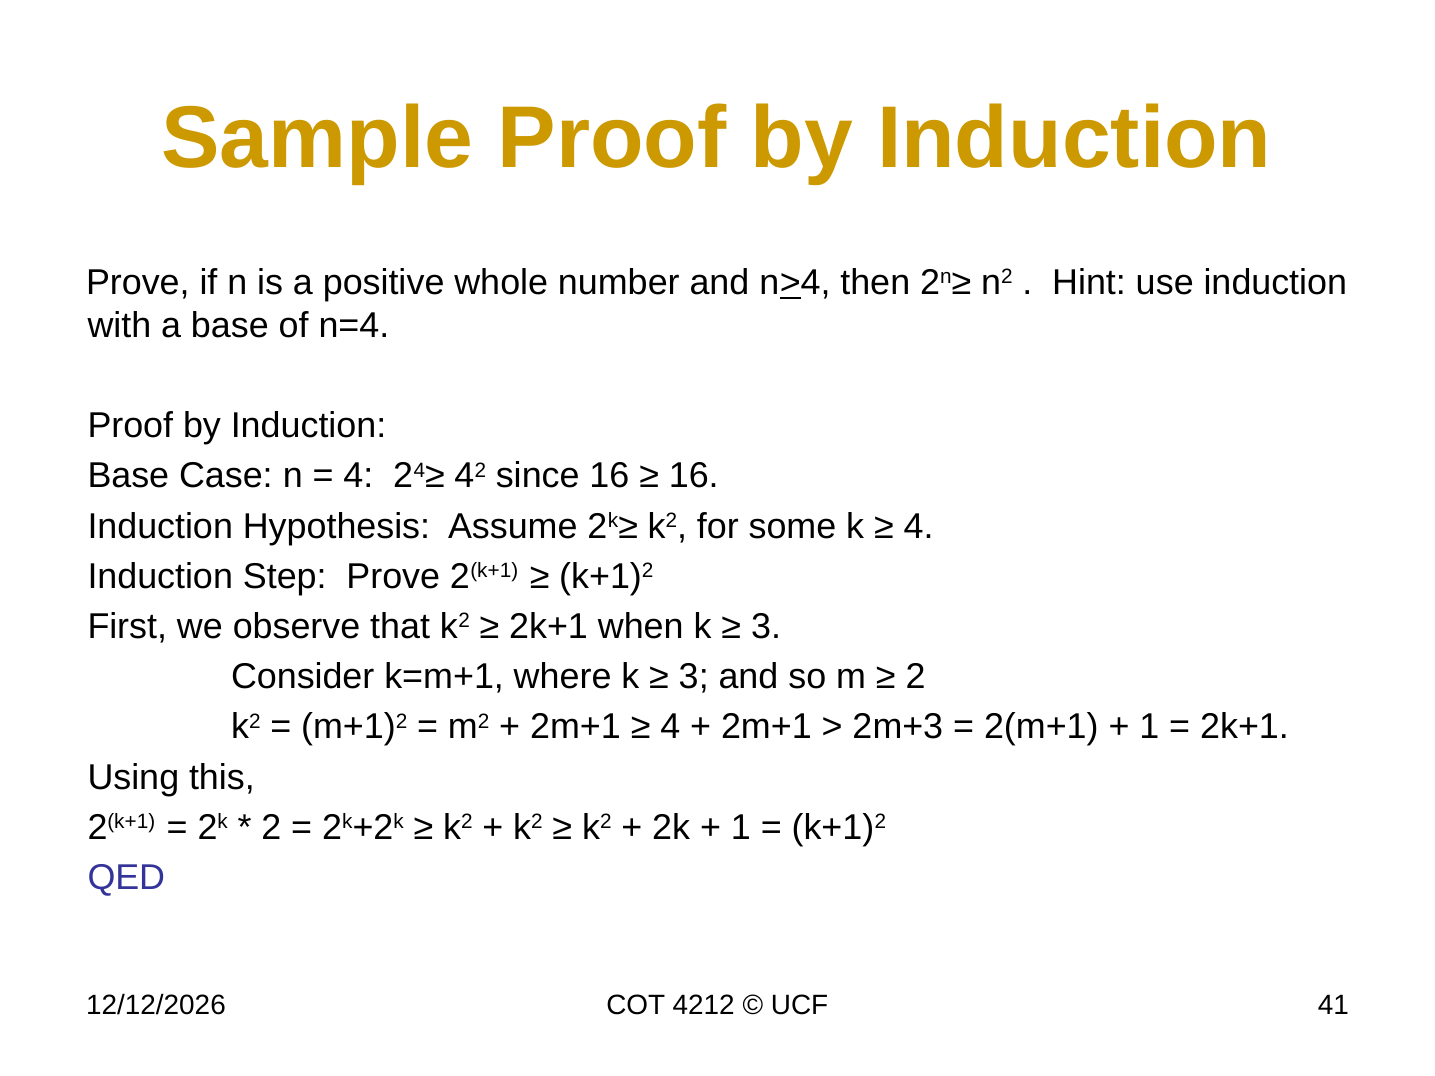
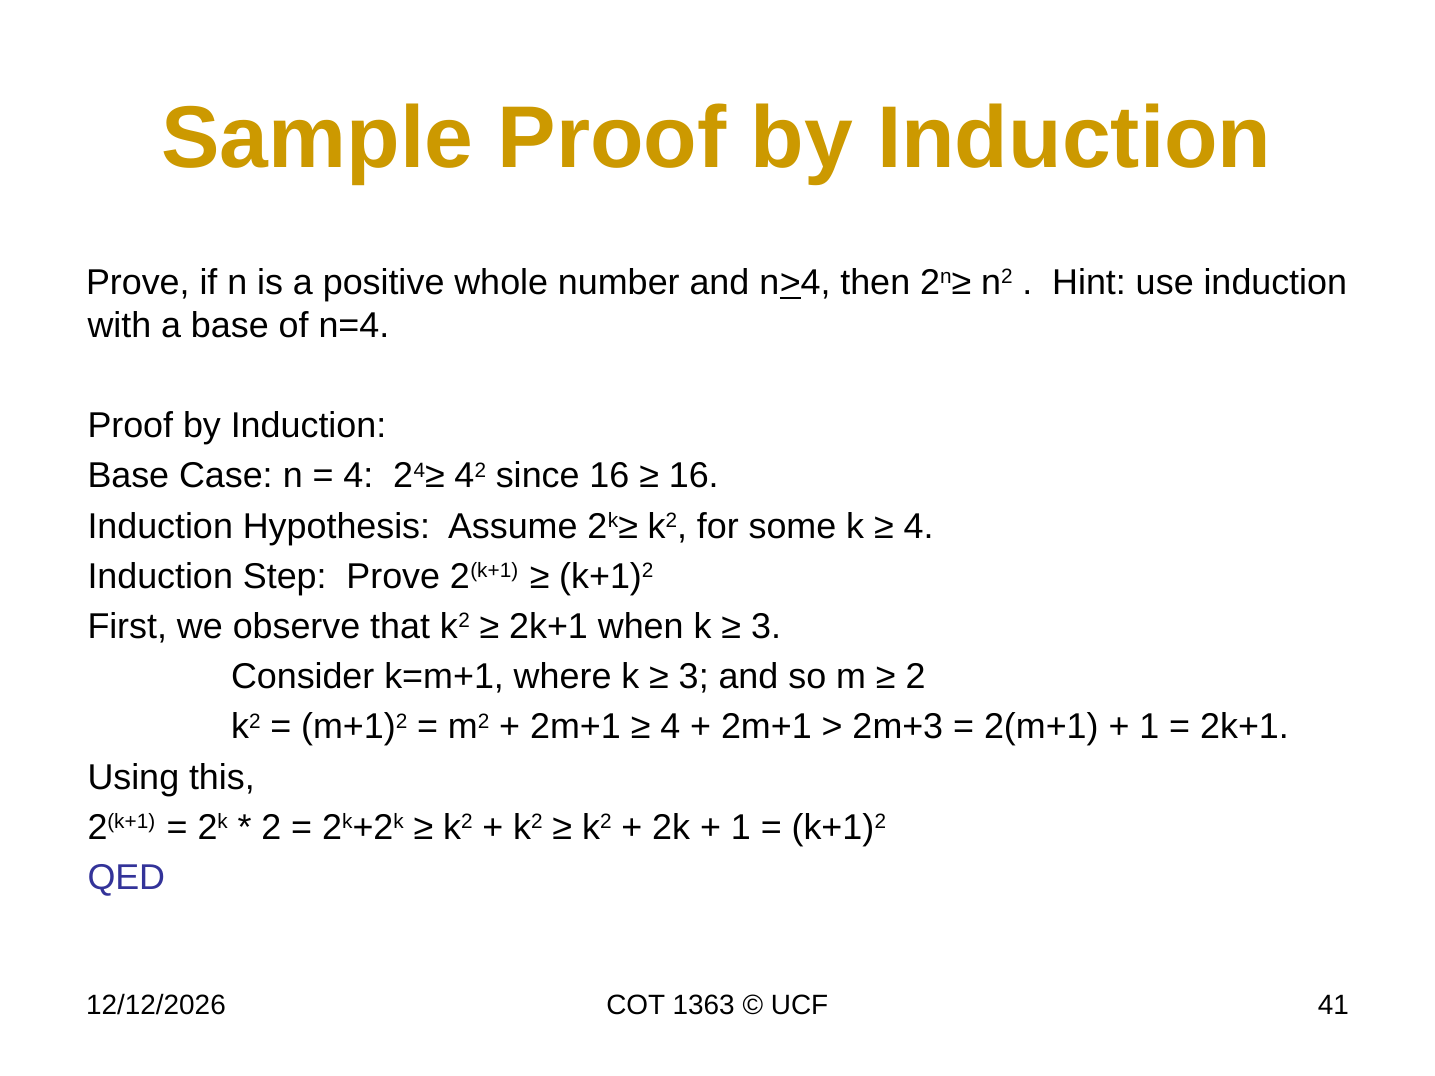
4212: 4212 -> 1363 (704, 1006)
